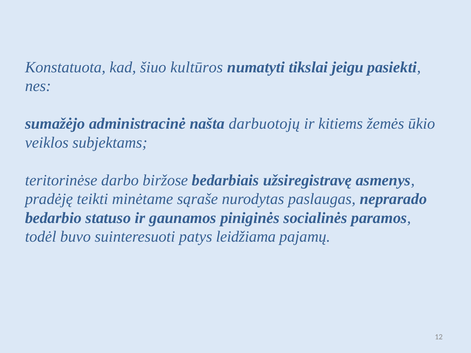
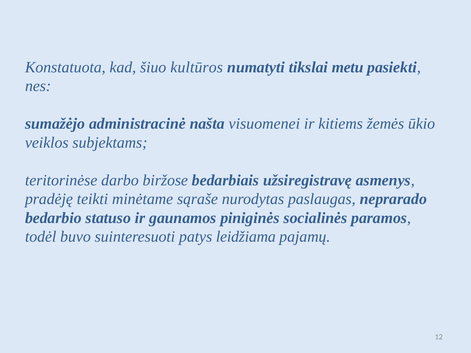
jeigu: jeigu -> metu (348, 67)
darbuotojų: darbuotojų -> visuomenei (264, 124)
